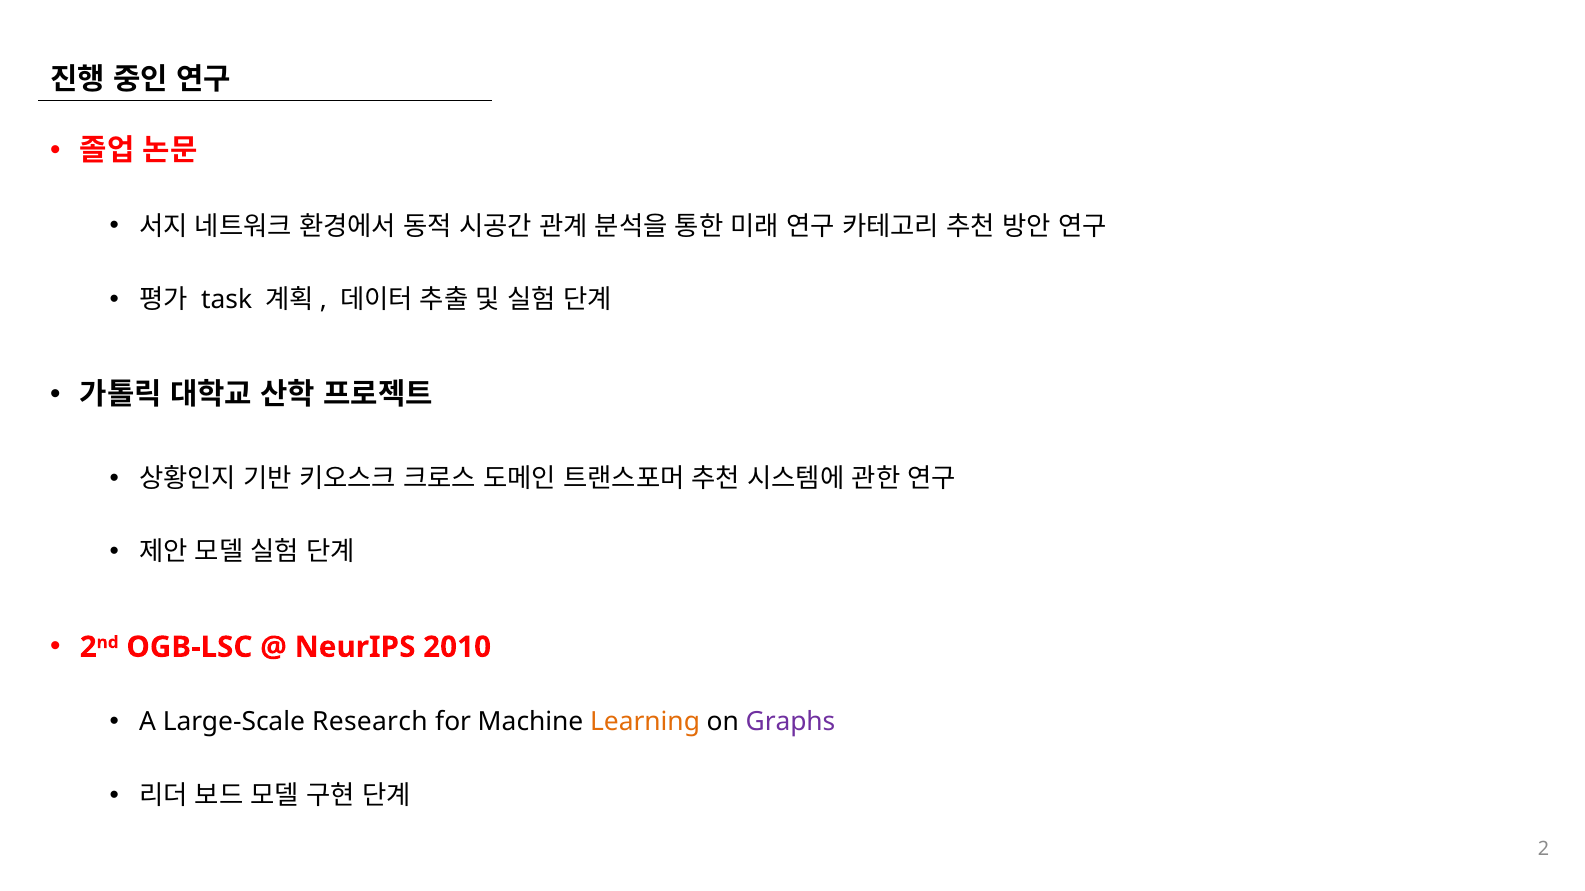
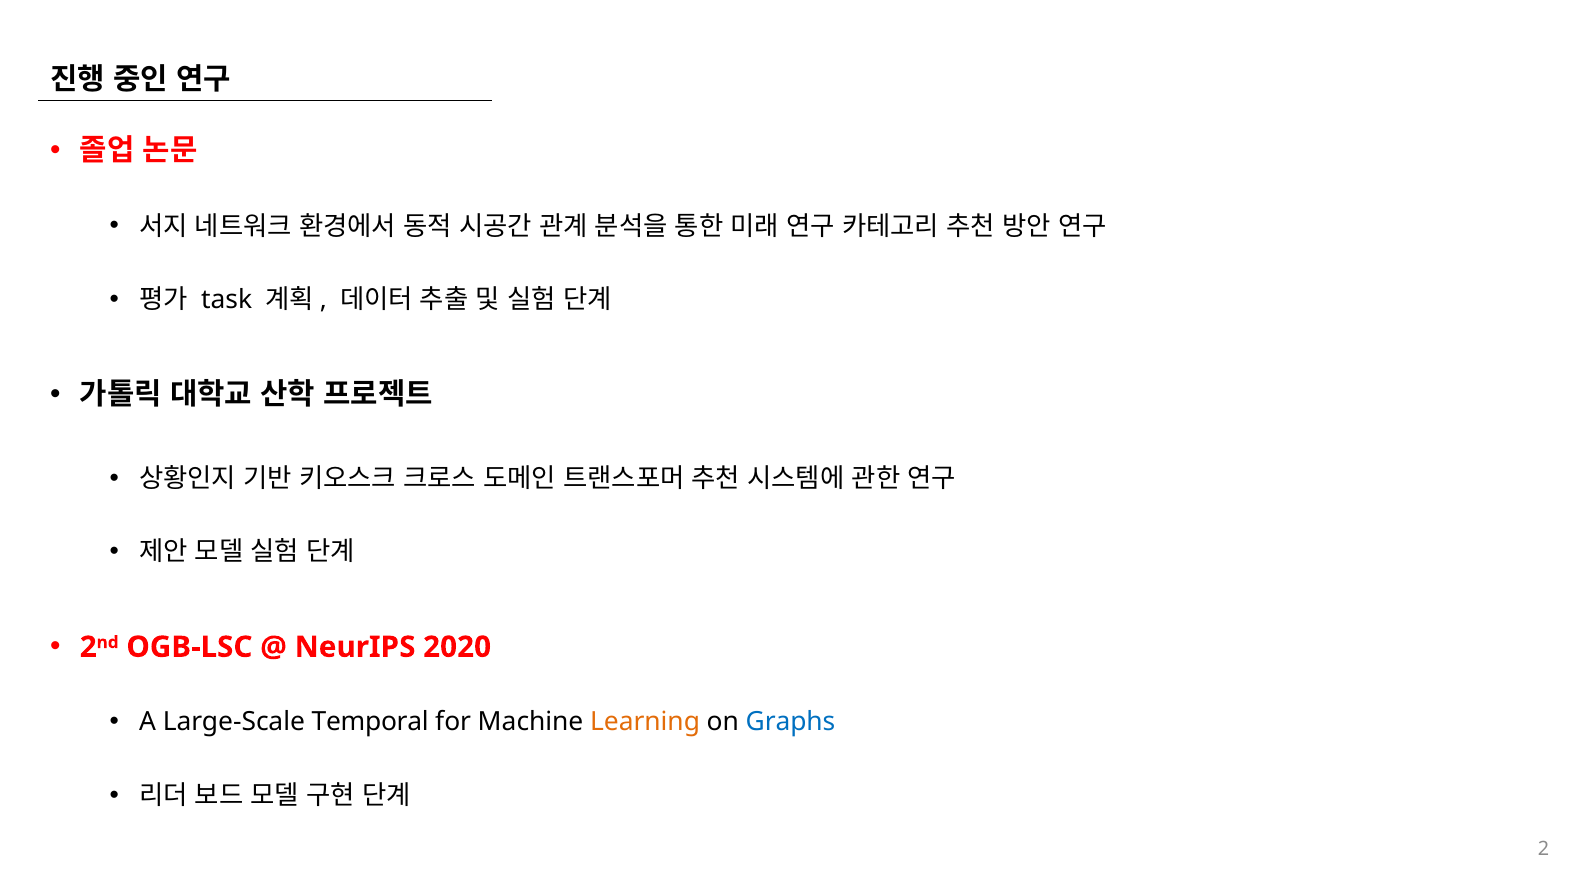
2010: 2010 -> 2020 (457, 647)
Research: Research -> Temporal (370, 723)
Graphs colour: purple -> blue (790, 723)
